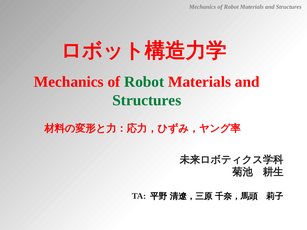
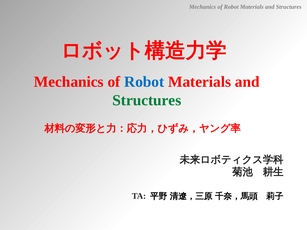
Robot colour: green -> blue (144, 82)
